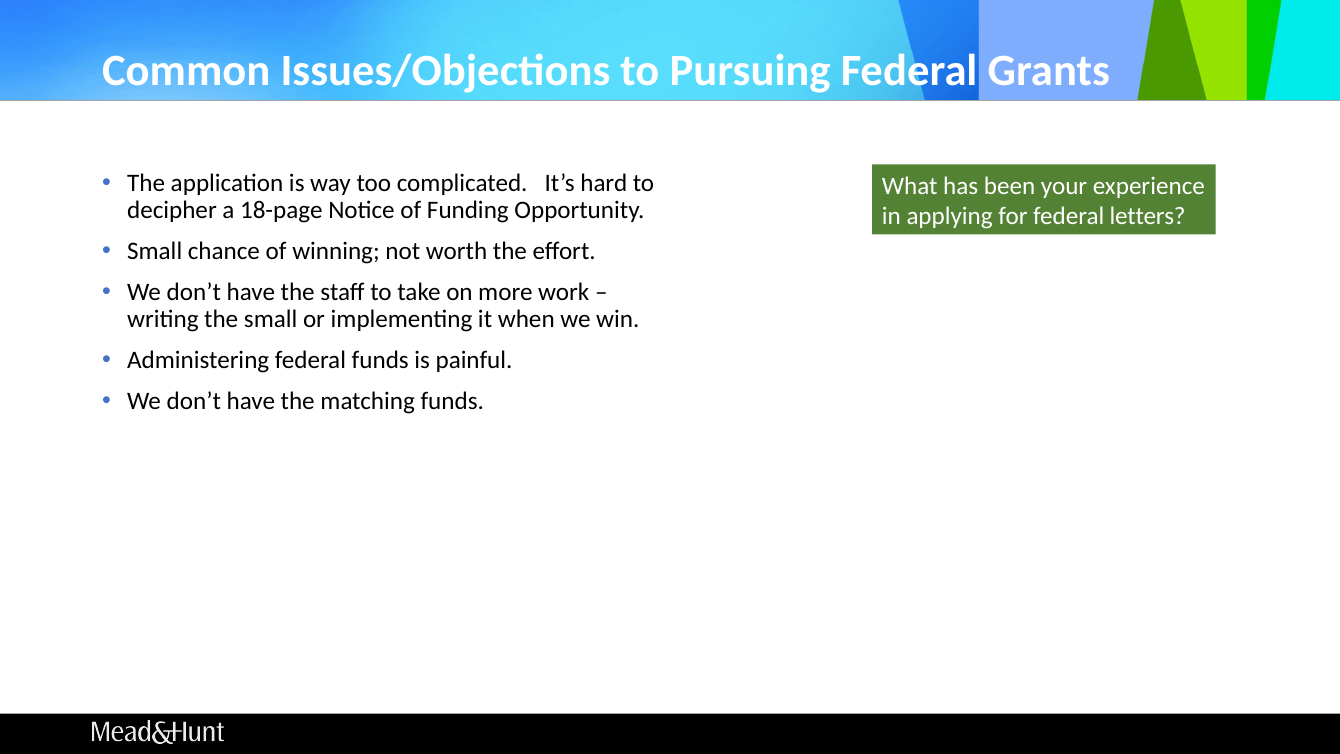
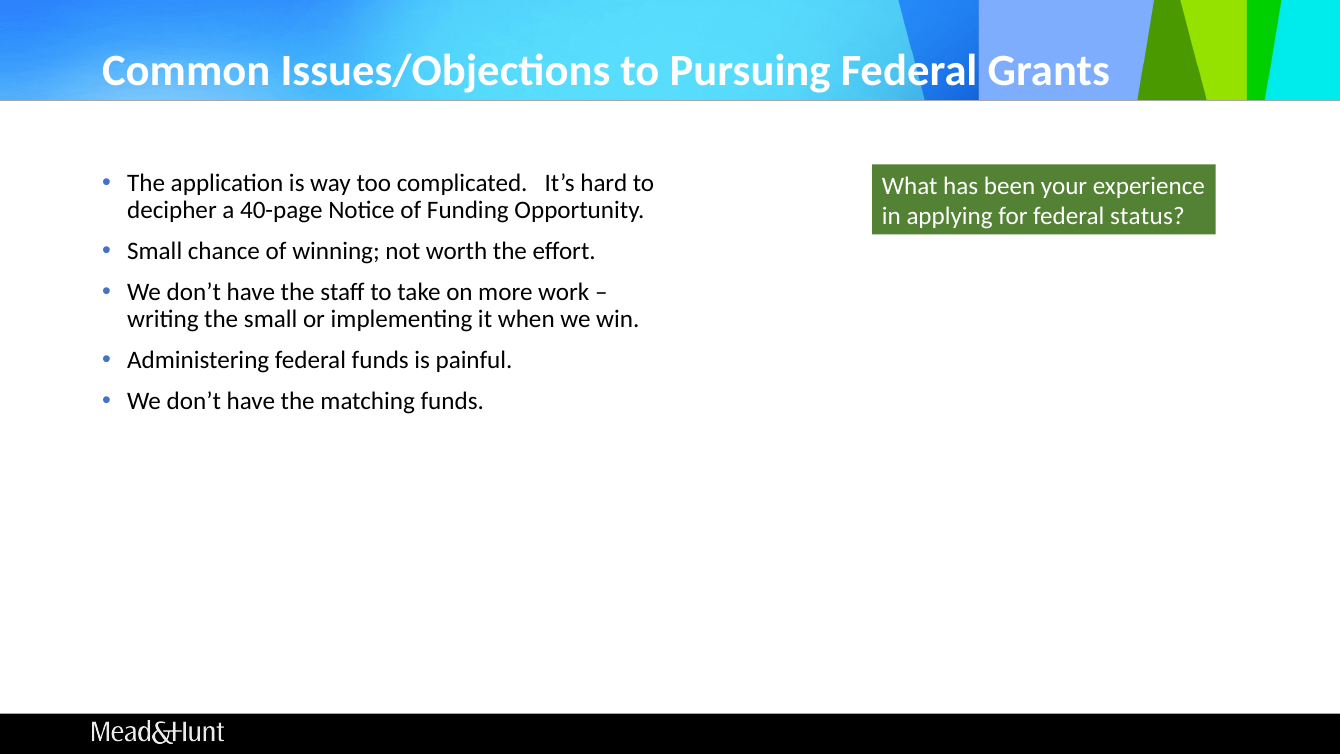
18-page: 18-page -> 40-page (281, 210)
letters: letters -> status (1147, 216)
